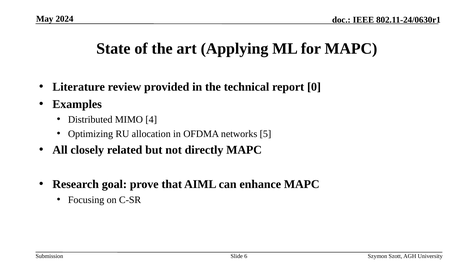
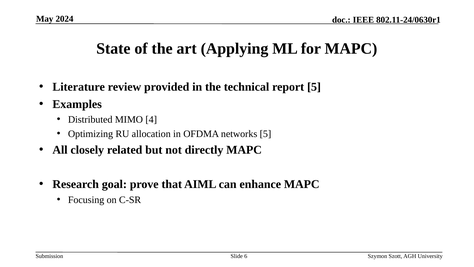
report 0: 0 -> 5 (314, 87)
